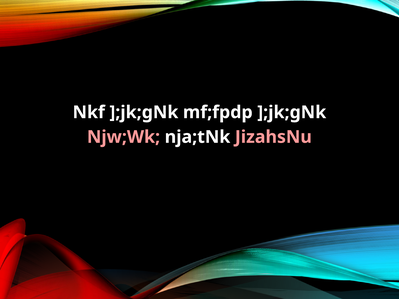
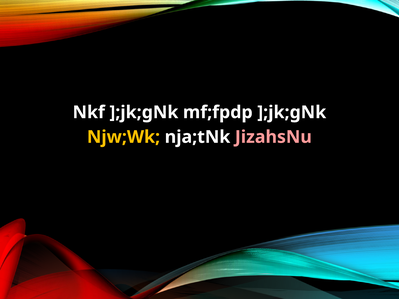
Njw;Wk colour: pink -> yellow (124, 137)
